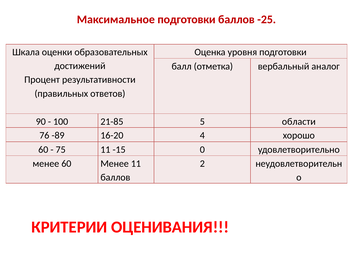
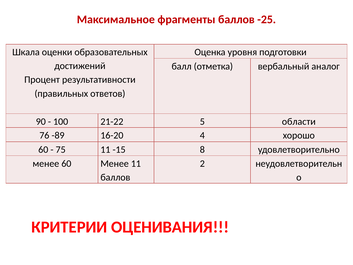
Максимальное подготовки: подготовки -> фрагменты (186, 19)
21-85: 21-85 -> 21-22 (112, 121)
0: 0 -> 8 (202, 150)
